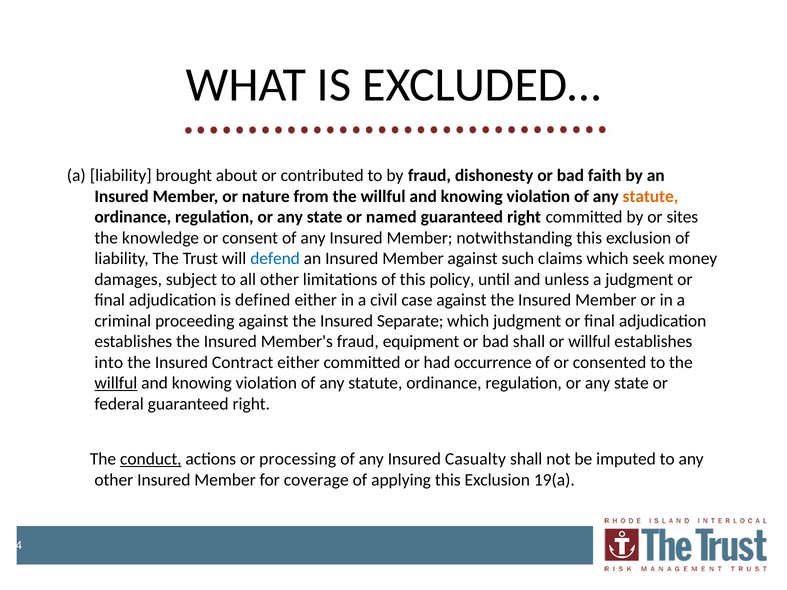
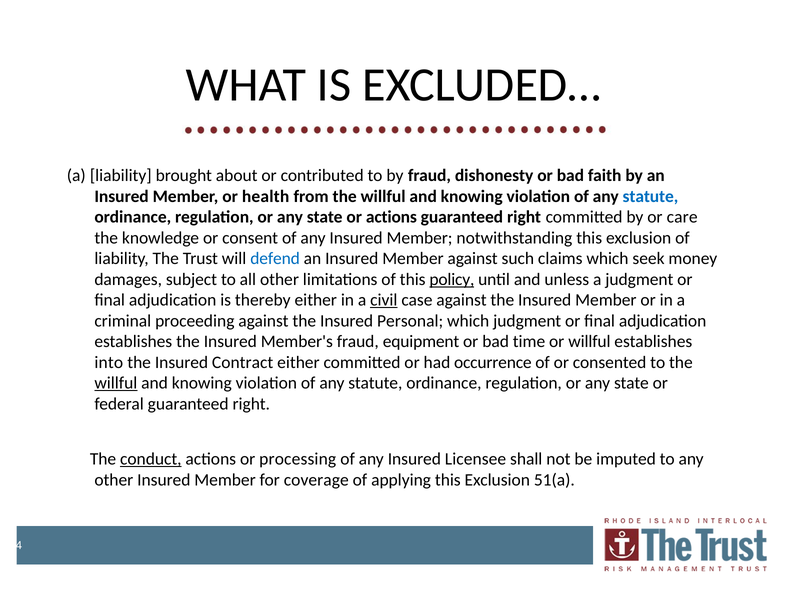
nature: nature -> health (266, 197)
statute colour: orange -> blue (650, 197)
or named: named -> actions (391, 217)
sites: sites -> care (682, 217)
policy underline: none -> present (452, 280)
defined: defined -> thereby (263, 300)
civil underline: none -> present (384, 300)
Separate: Separate -> Personal (410, 321)
bad shall: shall -> time (529, 342)
Casualty: Casualty -> Licensee (475, 459)
19(a: 19(a -> 51(a (554, 480)
